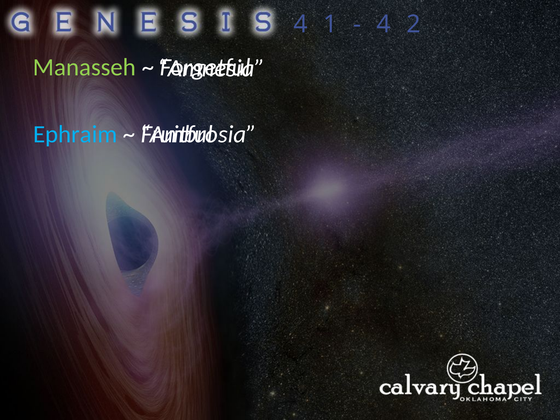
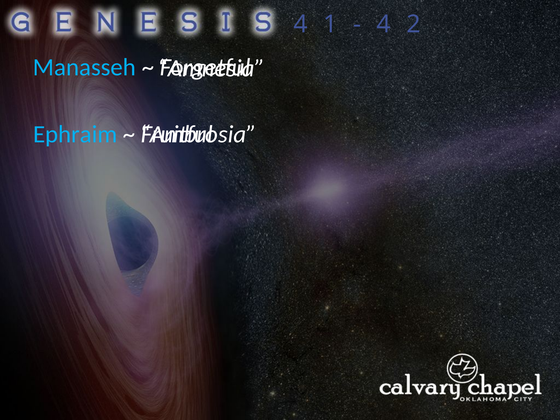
Manasseh colour: light green -> light blue (84, 67)
